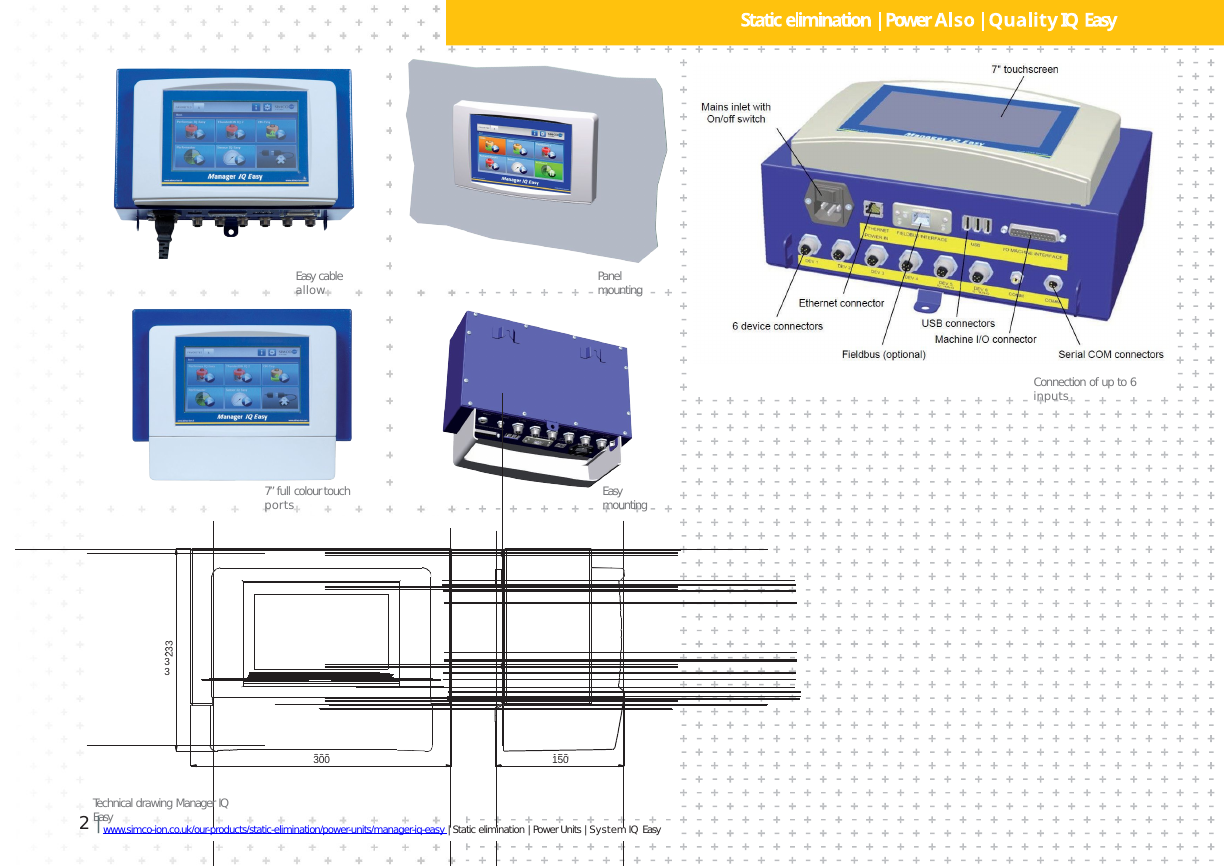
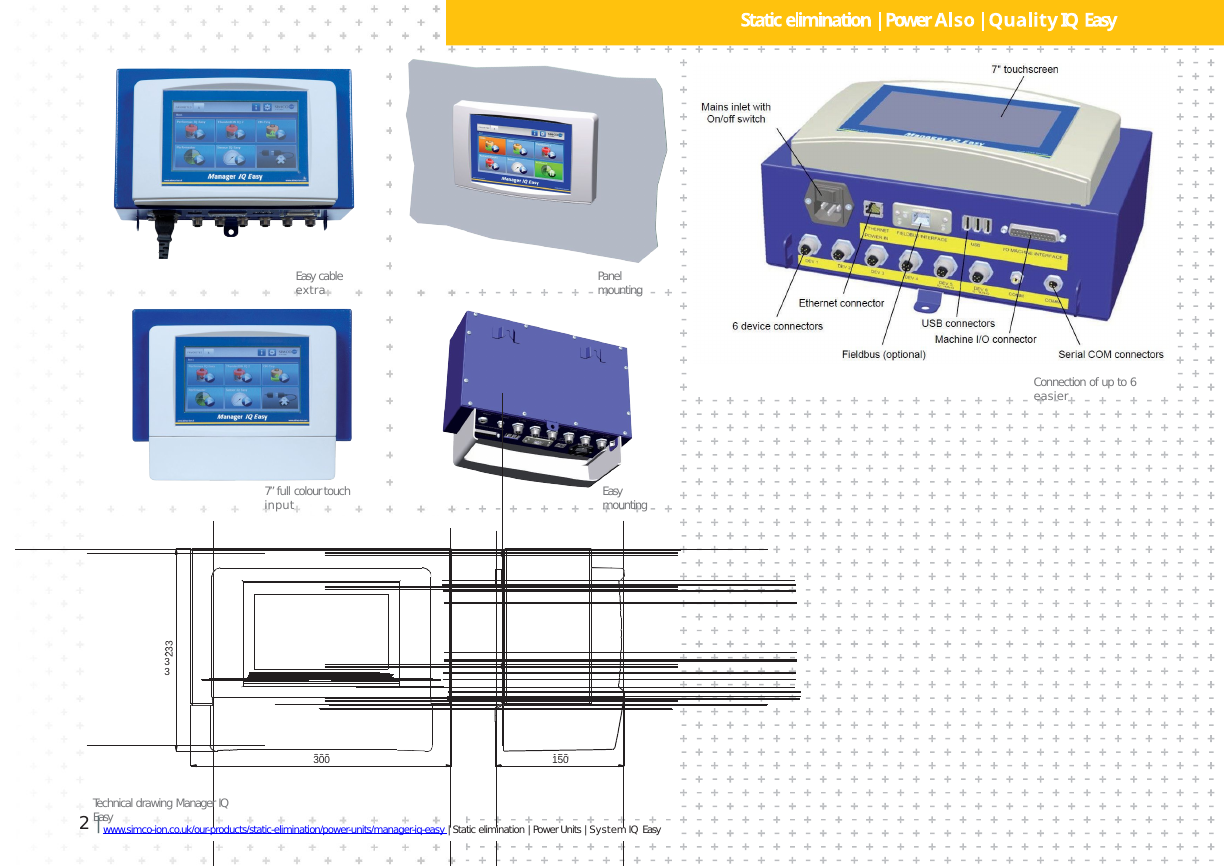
allow: allow -> extra (311, 290)
inputs: inputs -> easier (1051, 397)
ports: ports -> input (279, 506)
